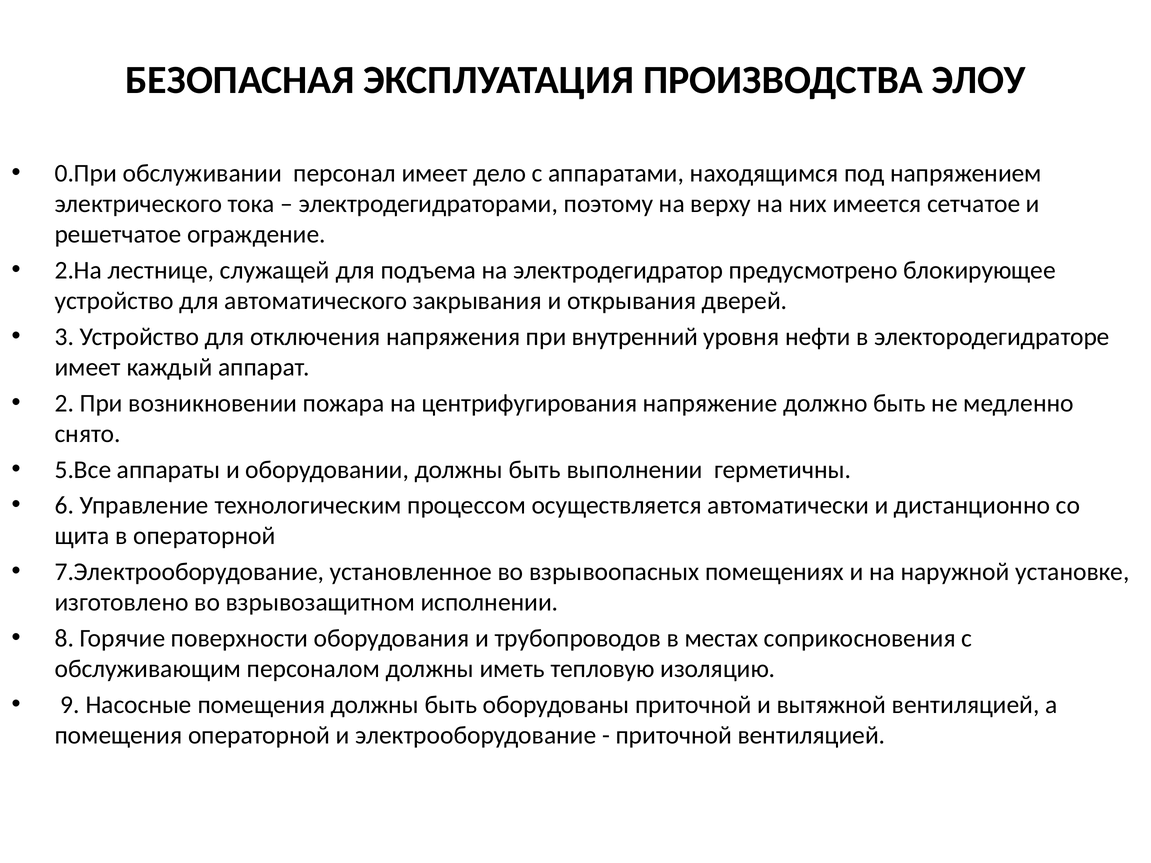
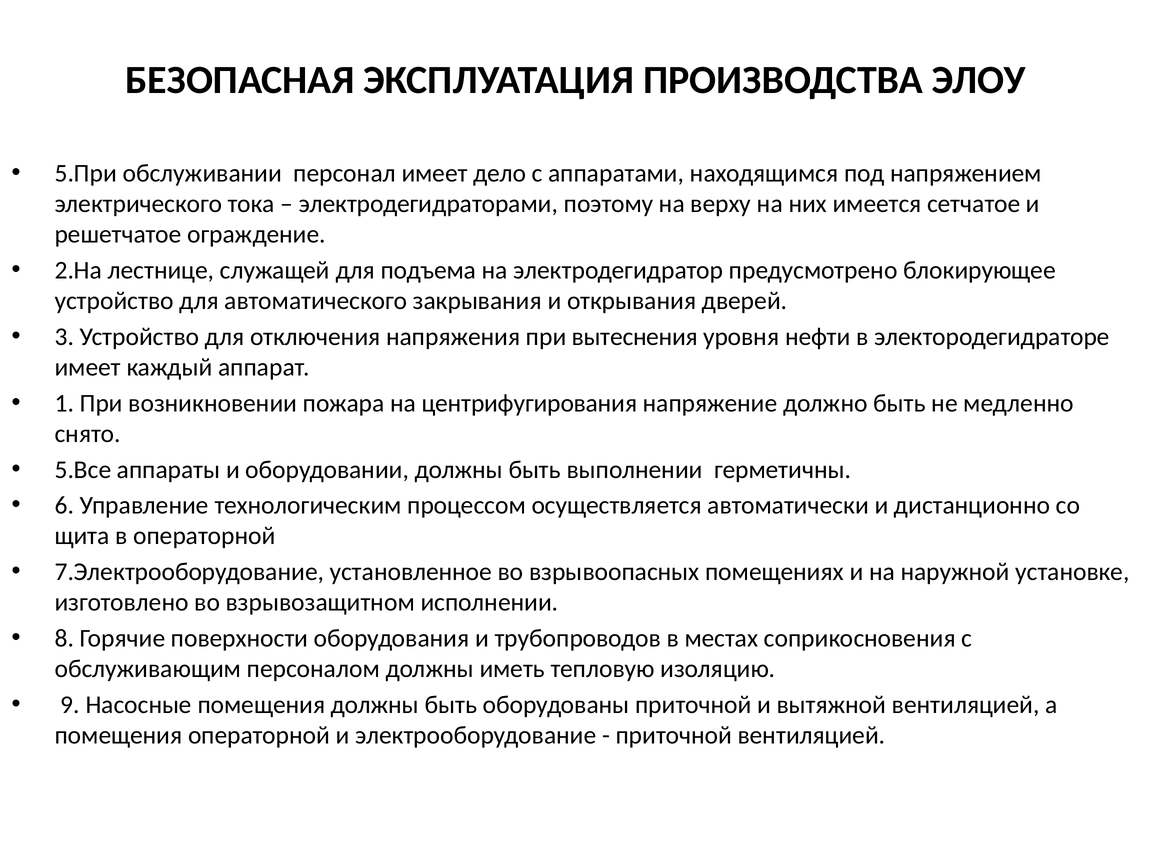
0.При: 0.При -> 5.При (86, 173)
внутренний: внутренний -> вытеснения (635, 337)
2: 2 -> 1 (64, 403)
